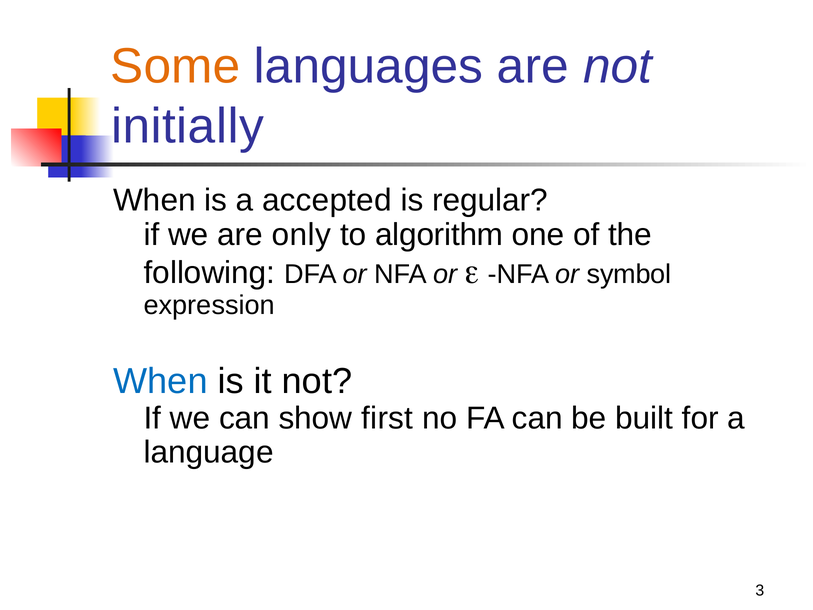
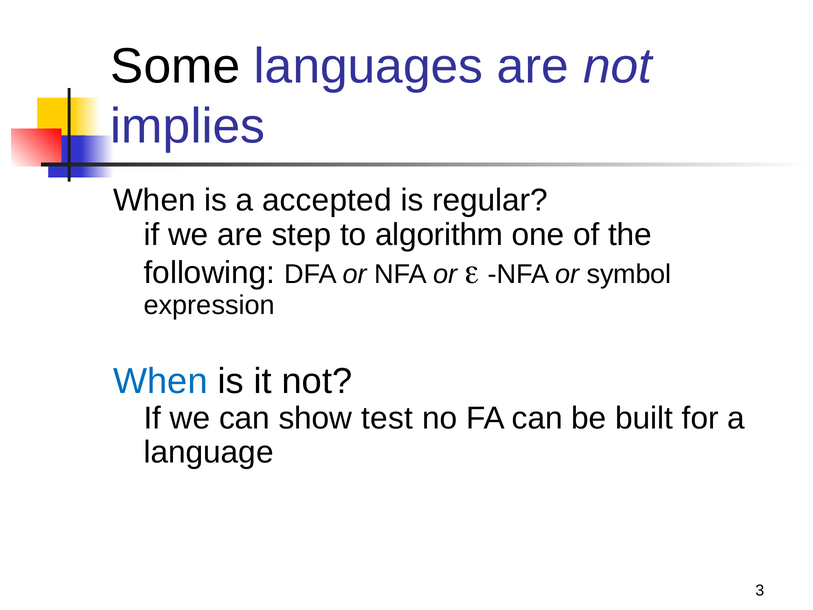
Some colour: orange -> black (175, 67)
initially: initially -> implies (188, 126)
only: only -> step (302, 235)
first: first -> test (387, 418)
